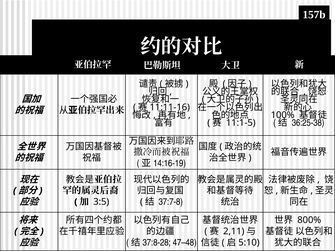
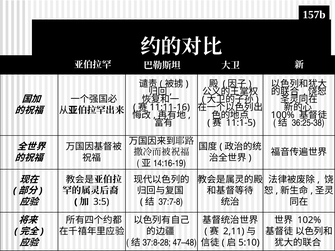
800%: 800% -> 102% (309, 220)
